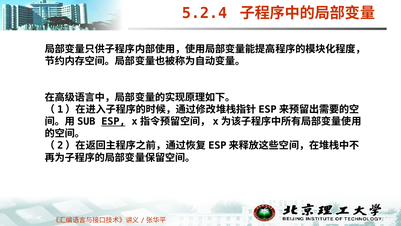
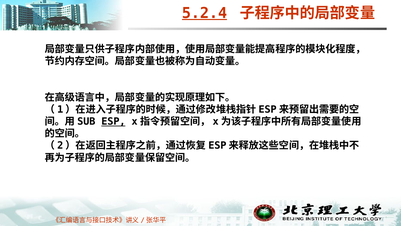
5.2.4 underline: none -> present (204, 13)
